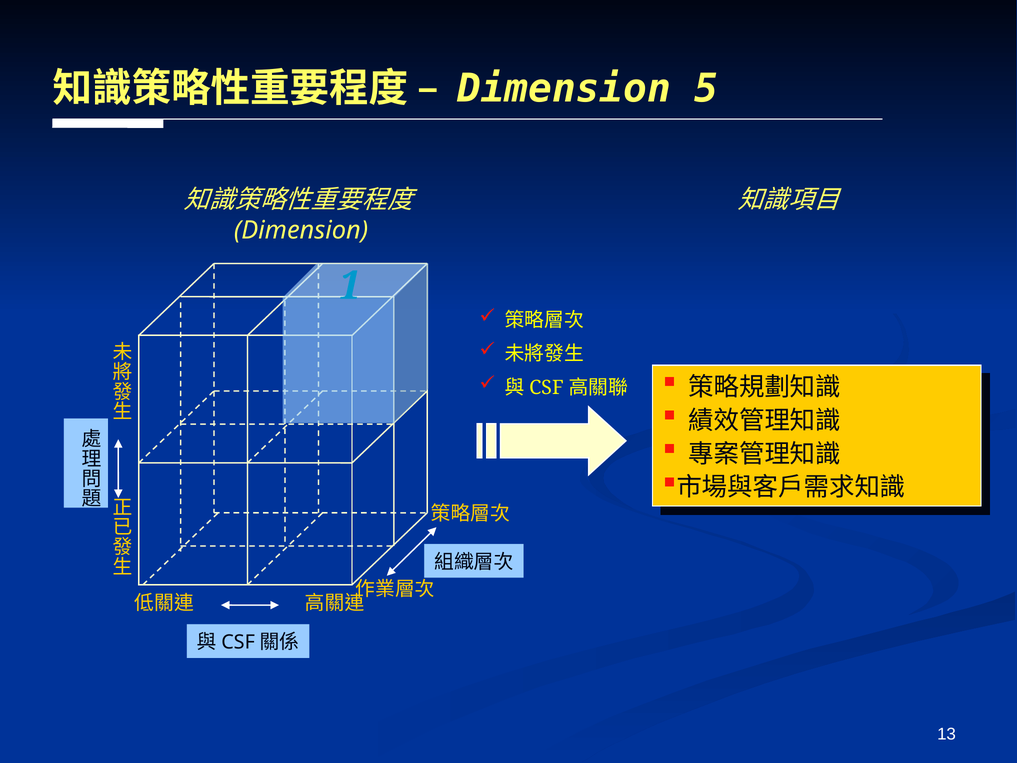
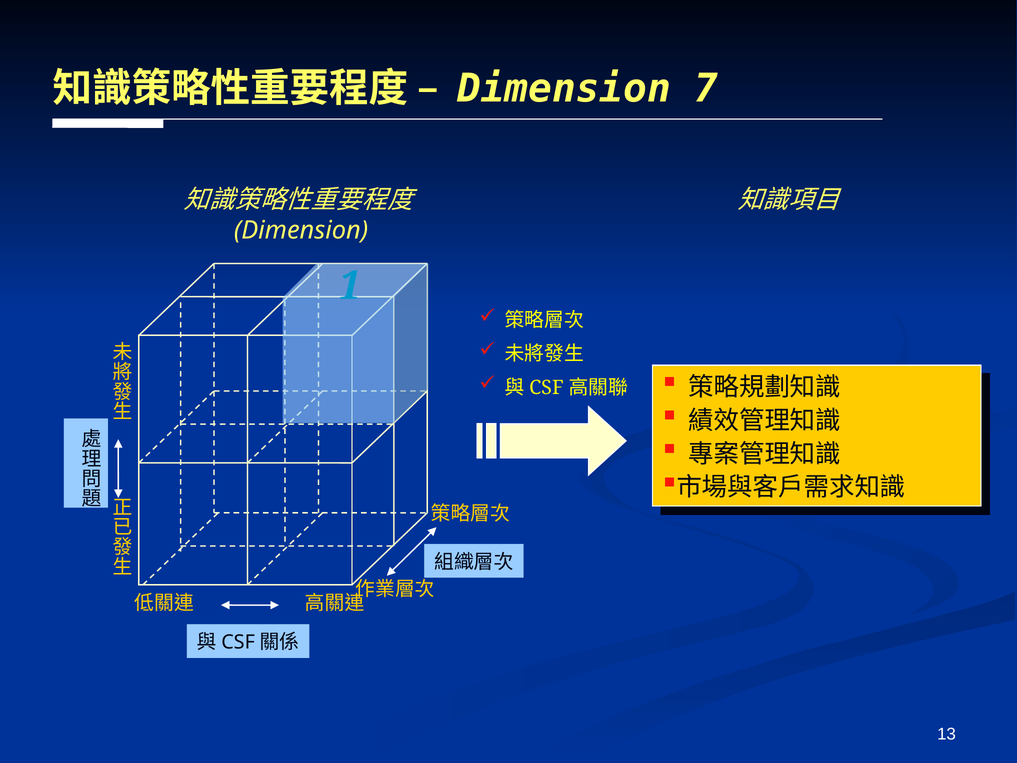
5: 5 -> 7 (706, 89)
